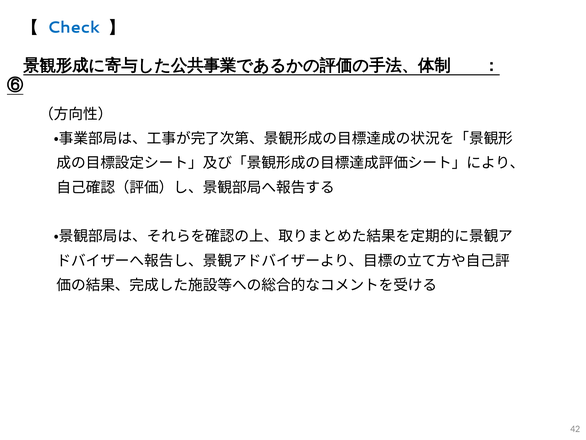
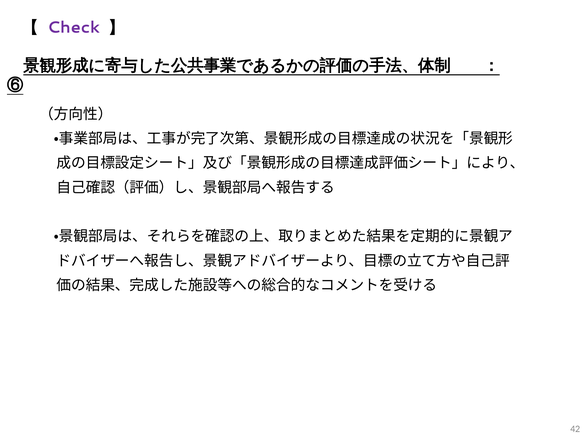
Check colour: blue -> purple (74, 27)
